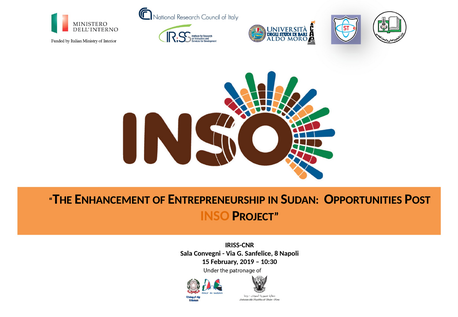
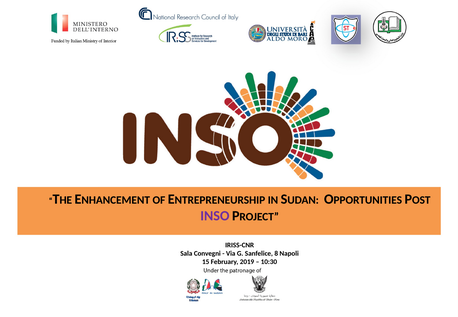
INSO colour: orange -> purple (215, 216)
